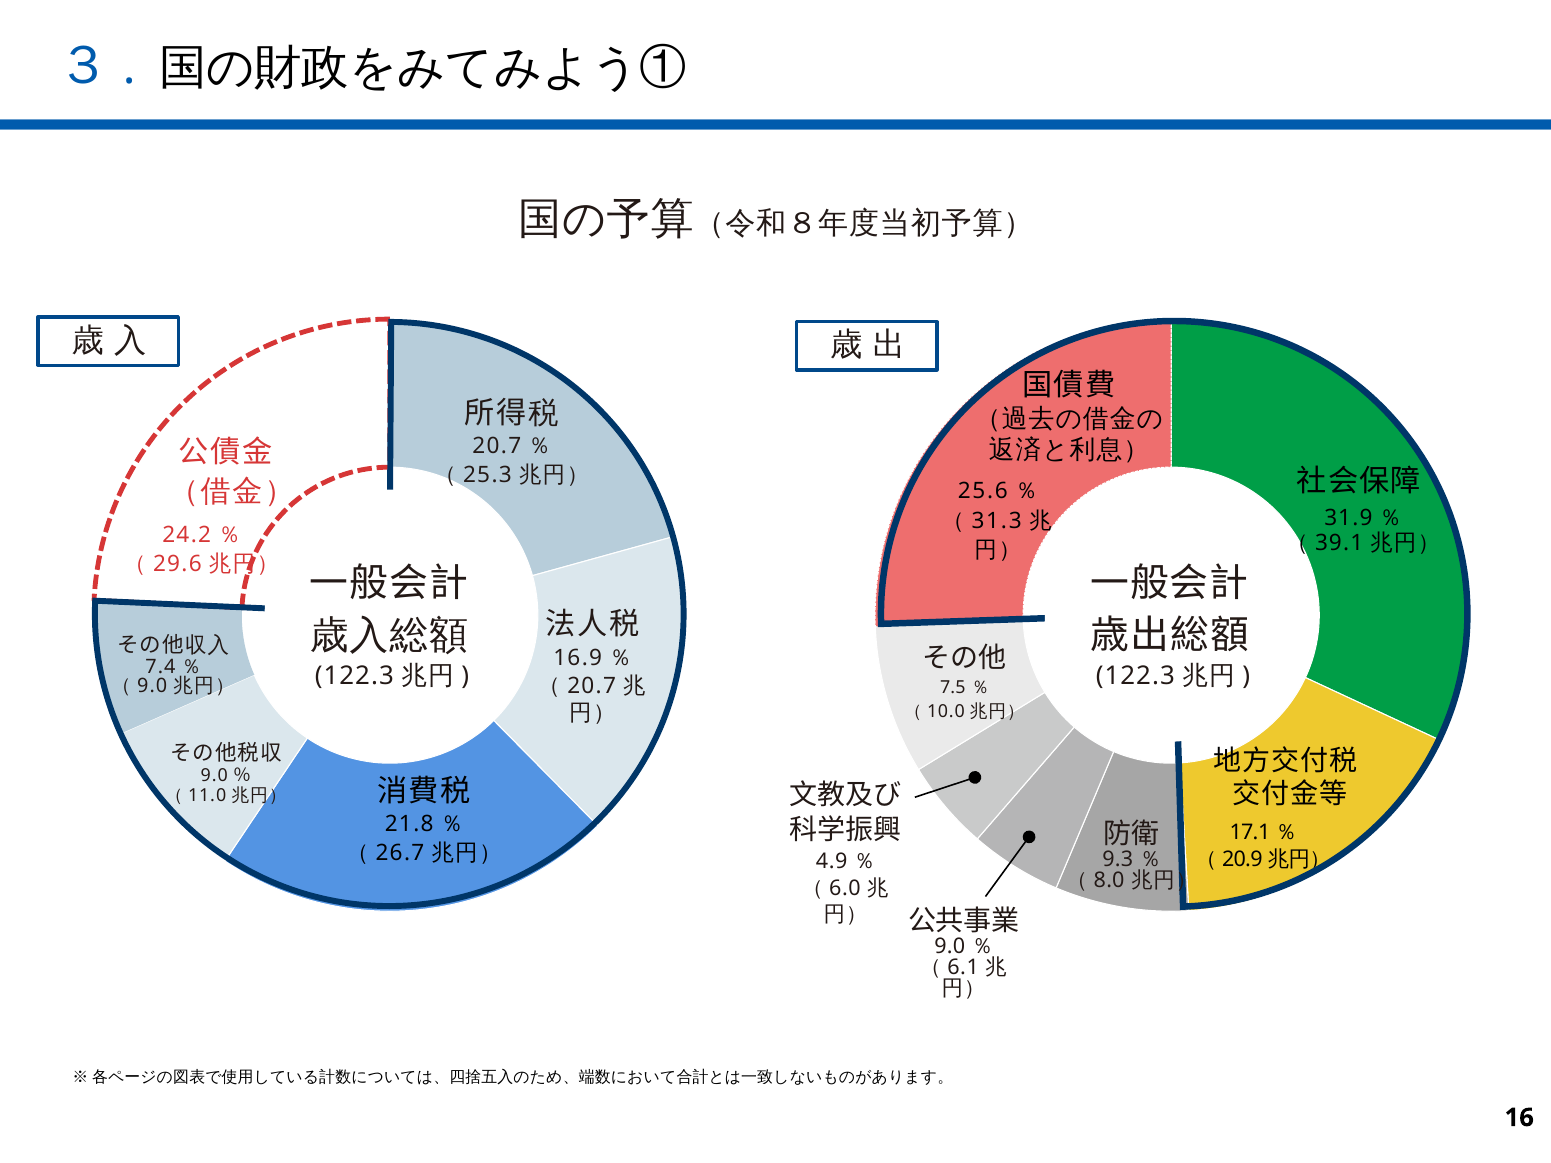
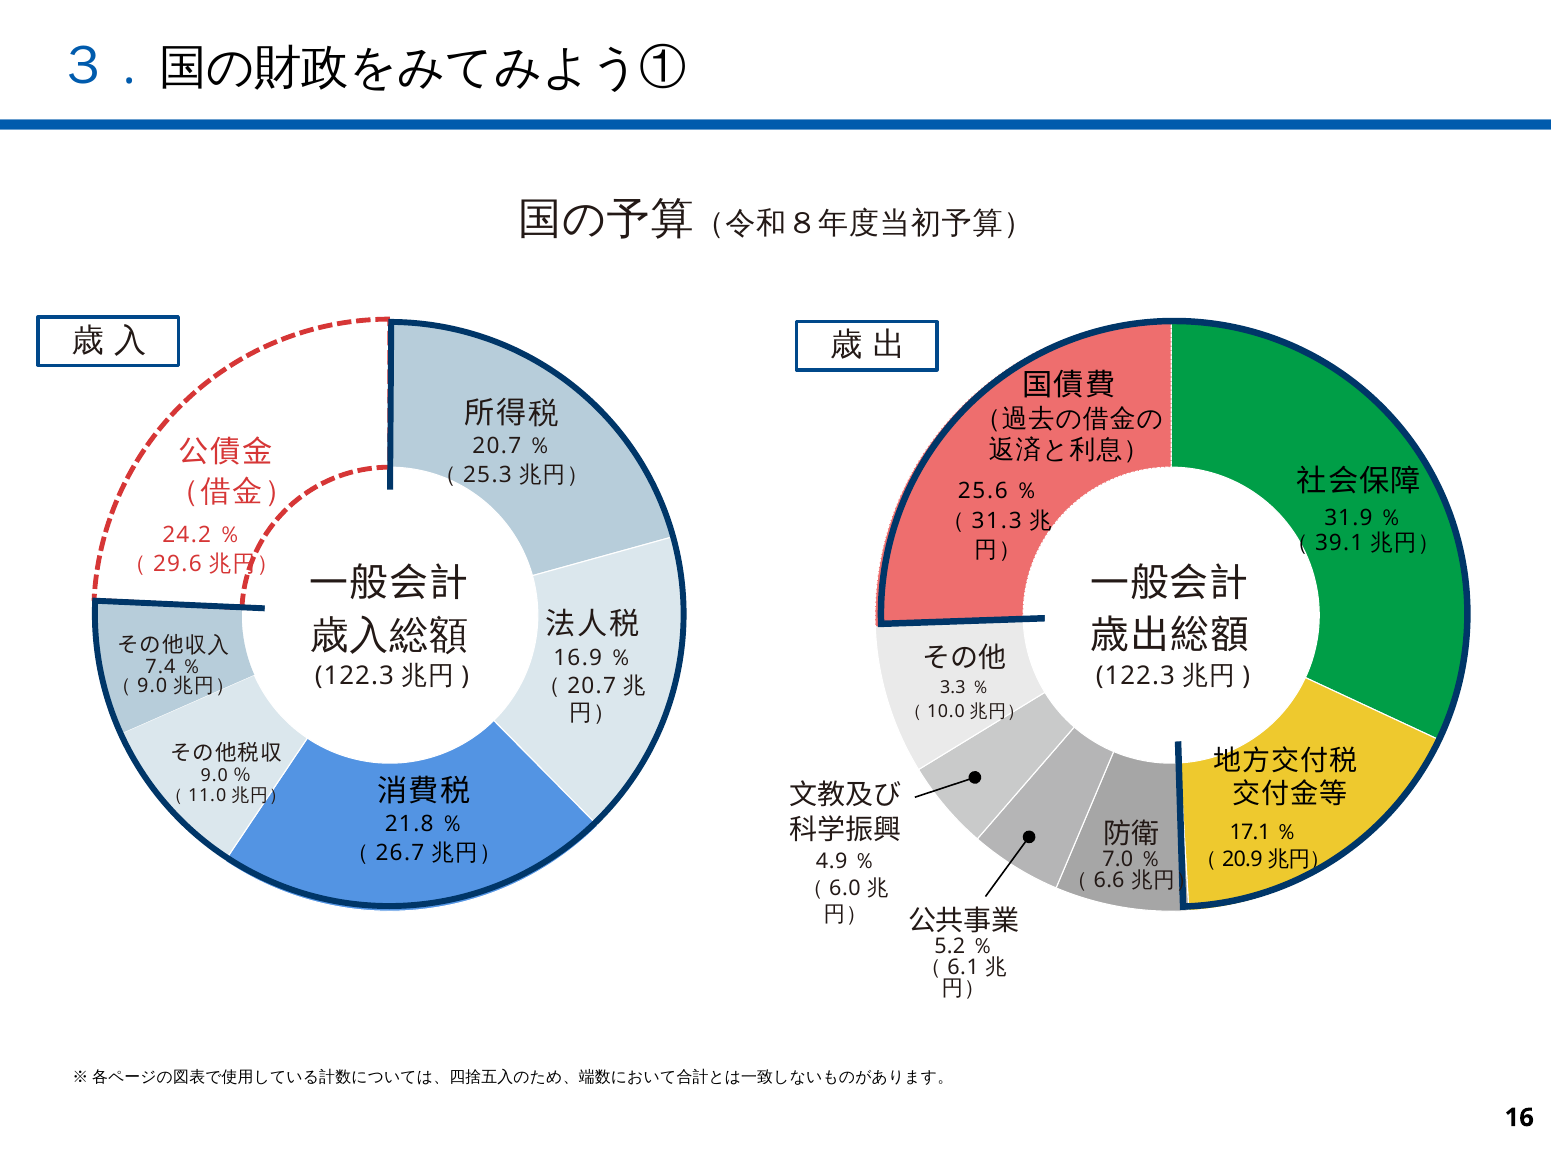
7.5: 7.5 -> 3.3 (953, 688)
9.3: 9.3 -> 7.0 (1118, 860)
8.0: 8.0 -> 6.6 (1109, 881)
9.0: 9.0 -> 5.2 (950, 946)
